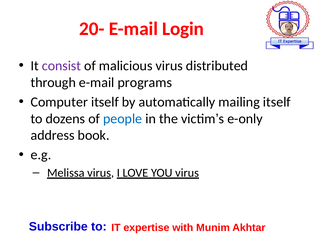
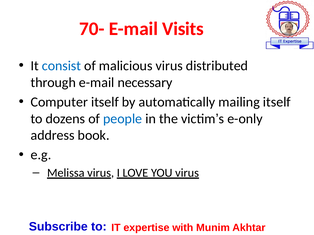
20-: 20- -> 70- (92, 29)
Login: Login -> Visits (183, 29)
consist colour: purple -> blue (62, 66)
programs: programs -> necessary (145, 83)
